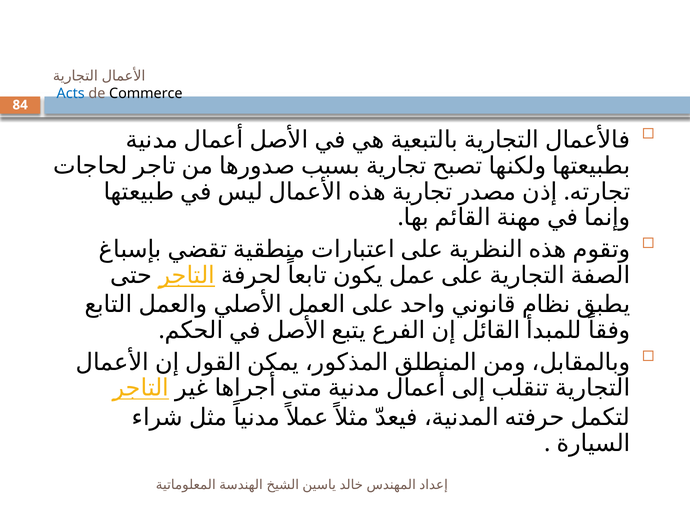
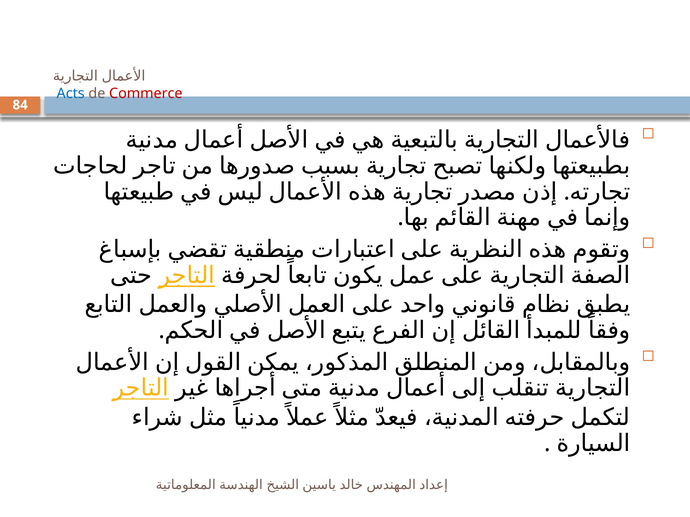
Commerce colour: black -> red (146, 93)
